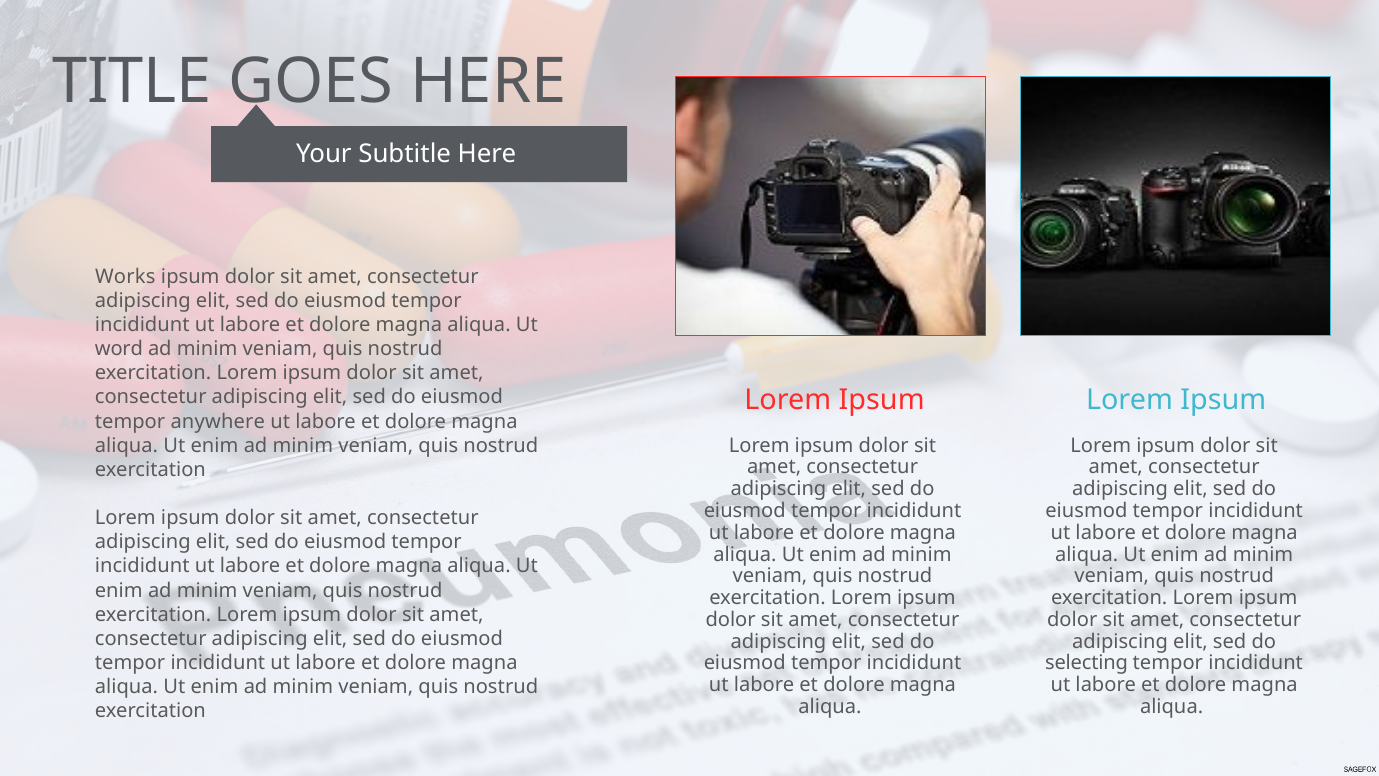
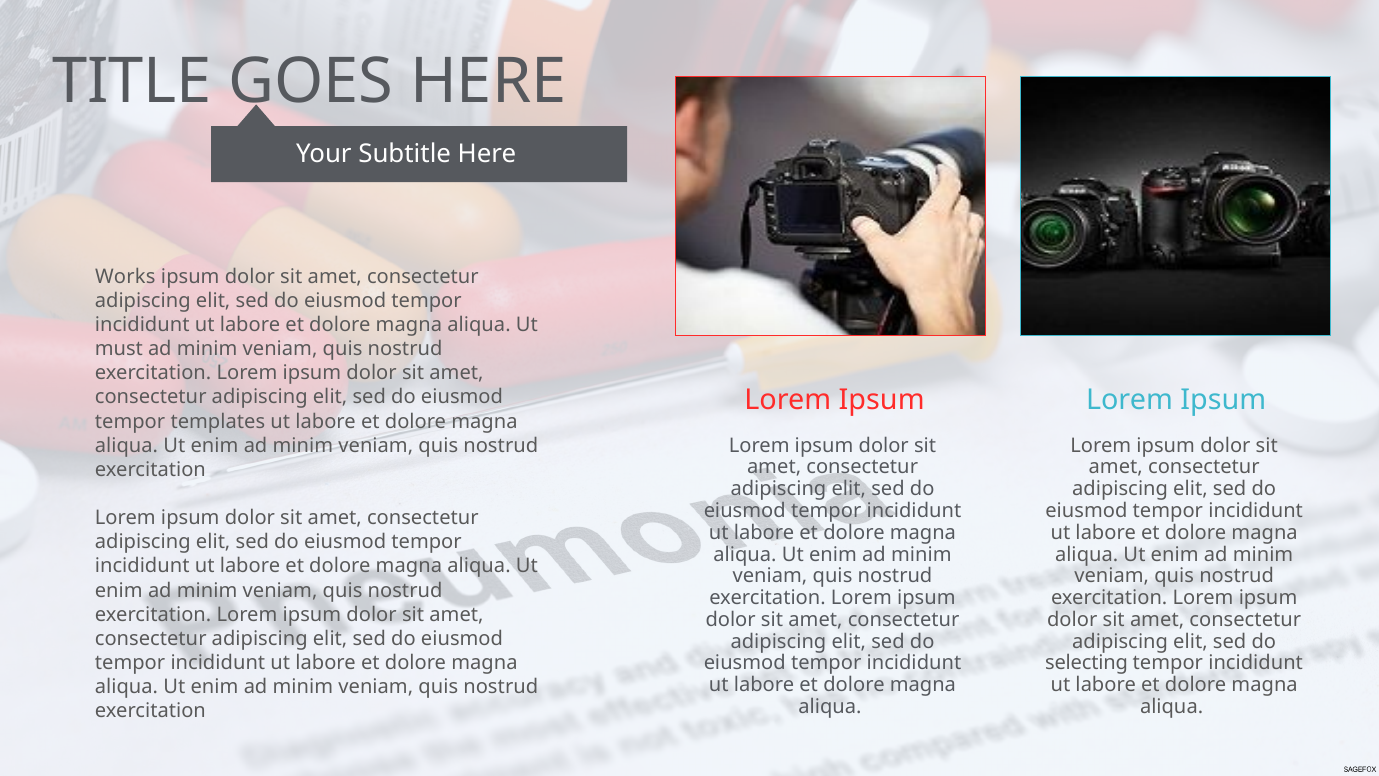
word: word -> must (119, 349)
anywhere: anywhere -> templates (218, 421)
